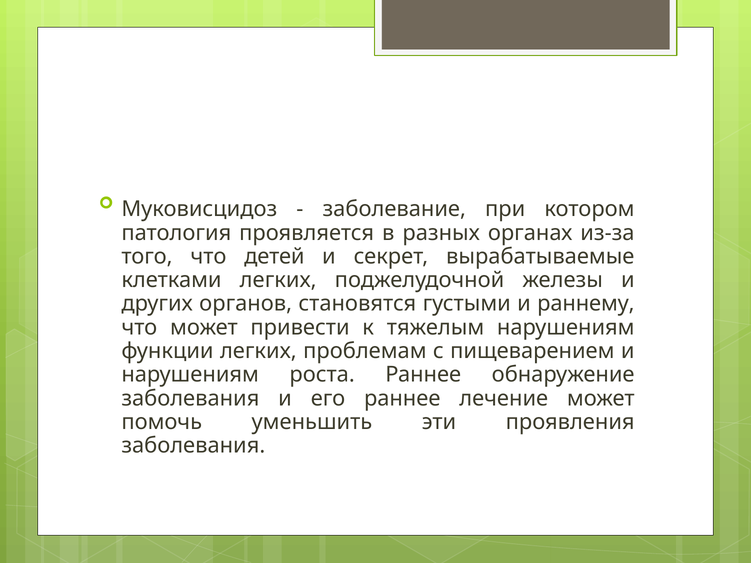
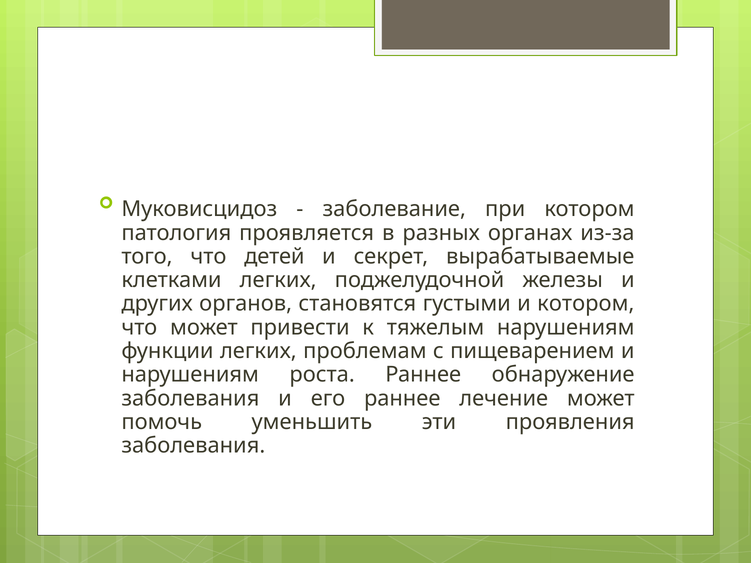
и раннему: раннему -> котором (586, 304)
